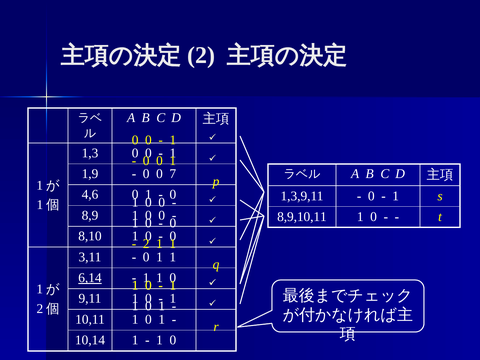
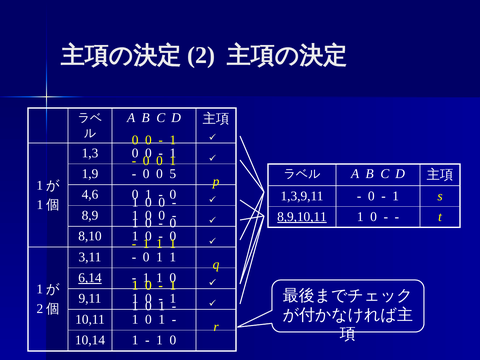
7: 7 -> 5 (173, 174)
8,9,10,11 underline: none -> present (302, 217)
2: 2 -> 1 (146, 244)
